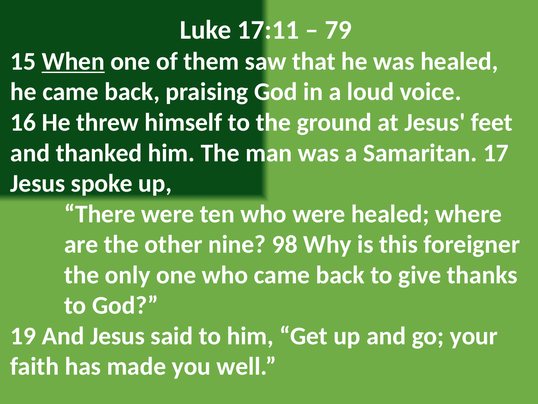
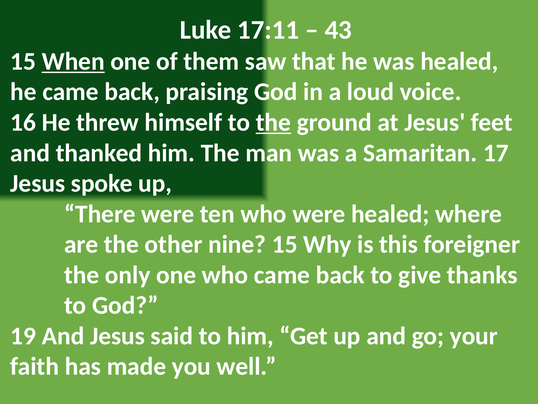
79: 79 -> 43 (338, 30)
the underline: none -> present (273, 122)
nine 98: 98 -> 15 (285, 244)
